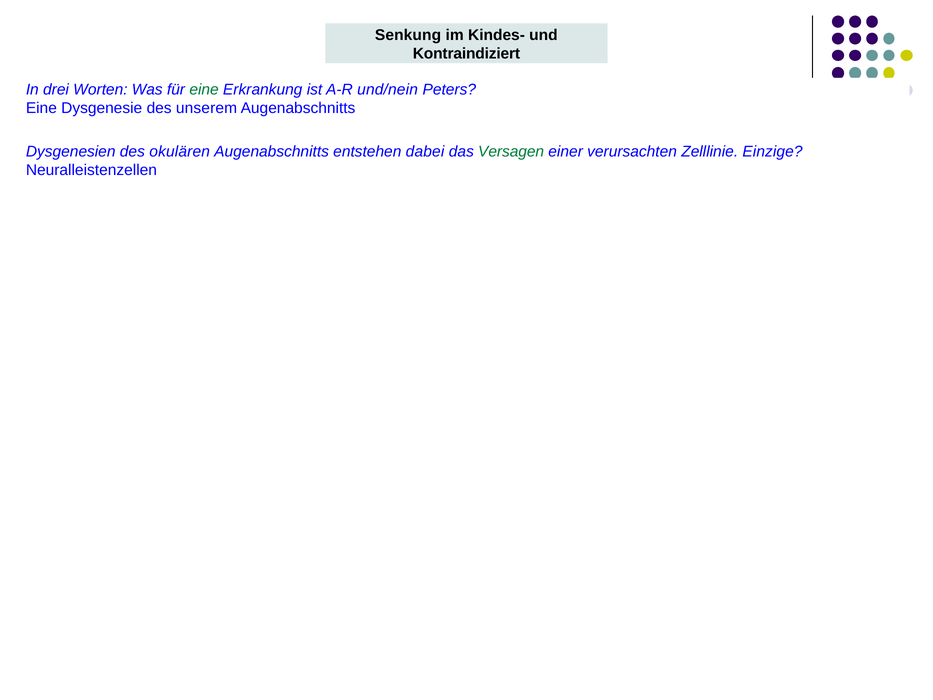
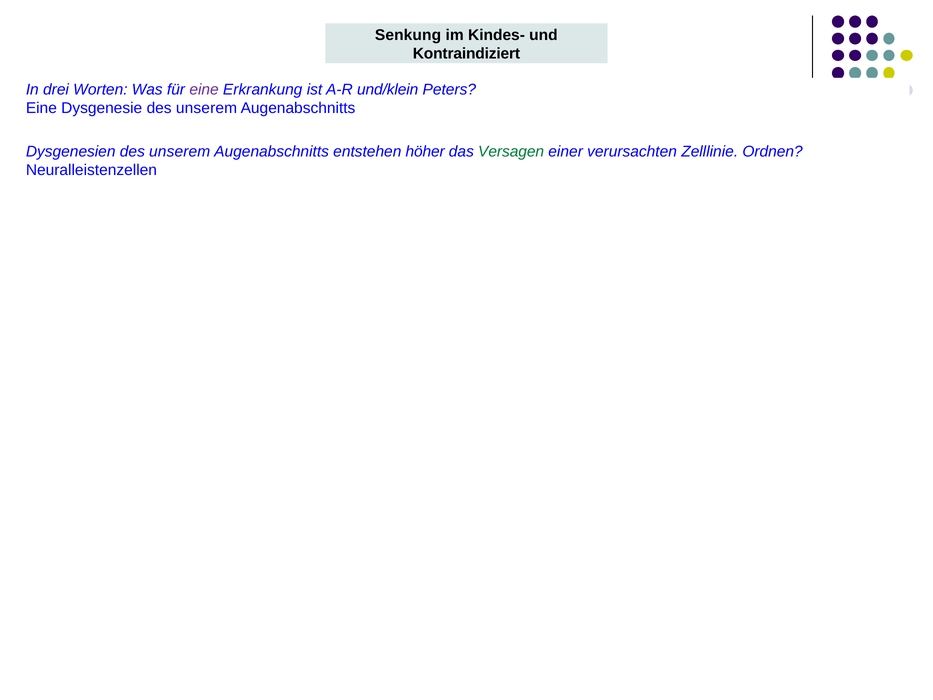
eine colour: green -> purple (204, 89)
und/nein: und/nein -> und/klein (388, 89)
Dysgenesien des okulären: okulären -> unserem (180, 152)
dabei: dabei -> höher (425, 152)
Einzige: Einzige -> Ordnen (773, 152)
